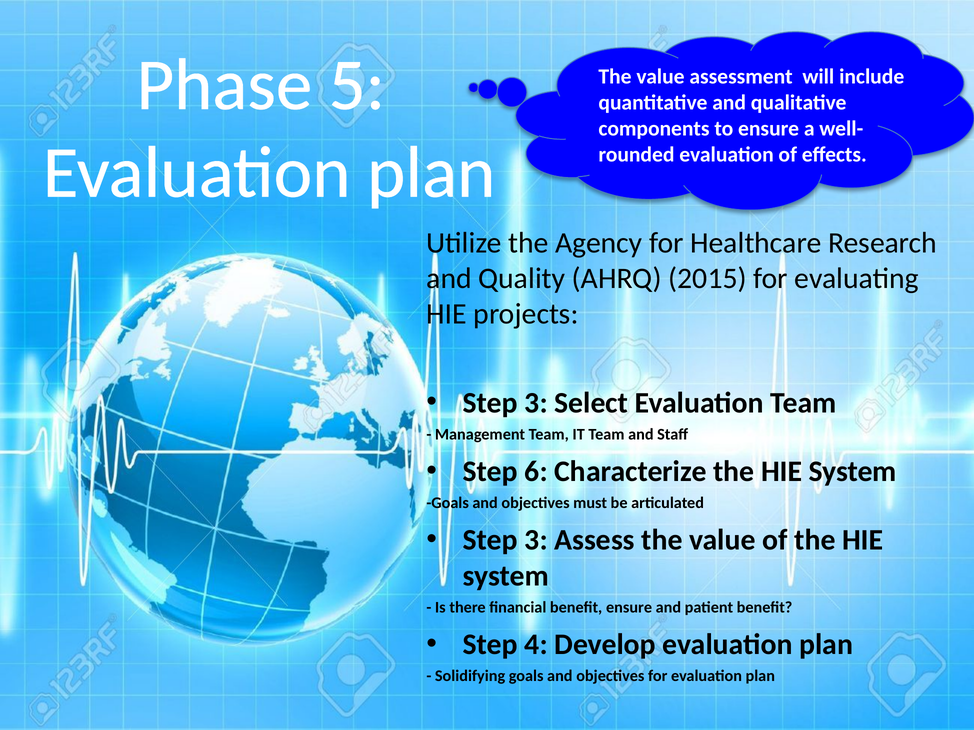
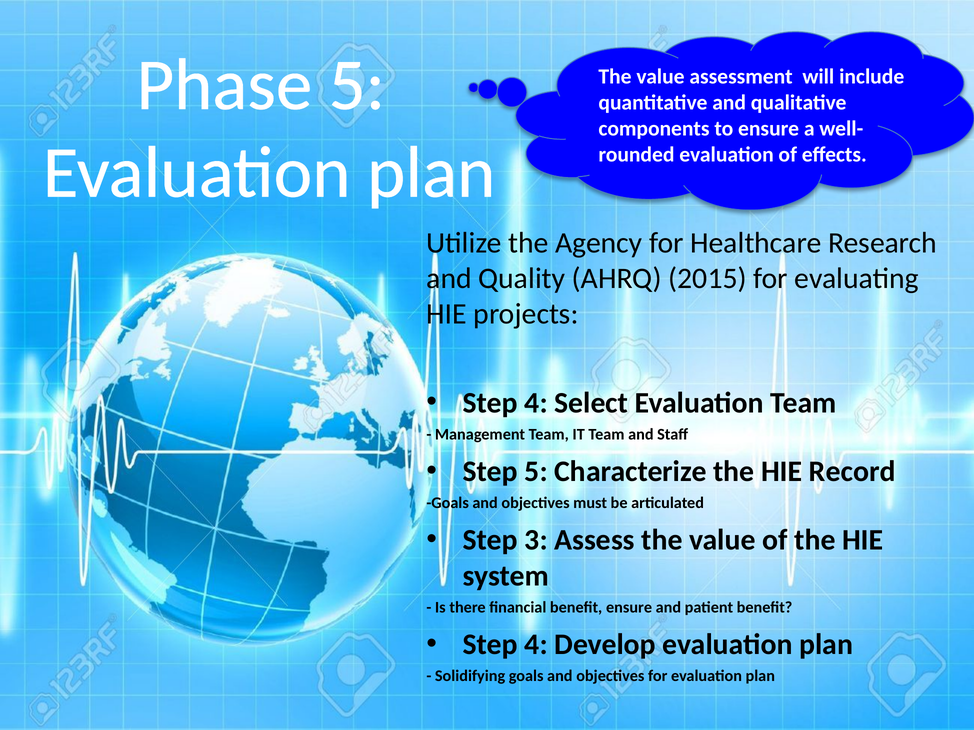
3: 3 -> 4 (536, 403)
Step 6: 6 -> 5 (536, 472)
Characterize the HIE System: System -> Record (852, 472)
